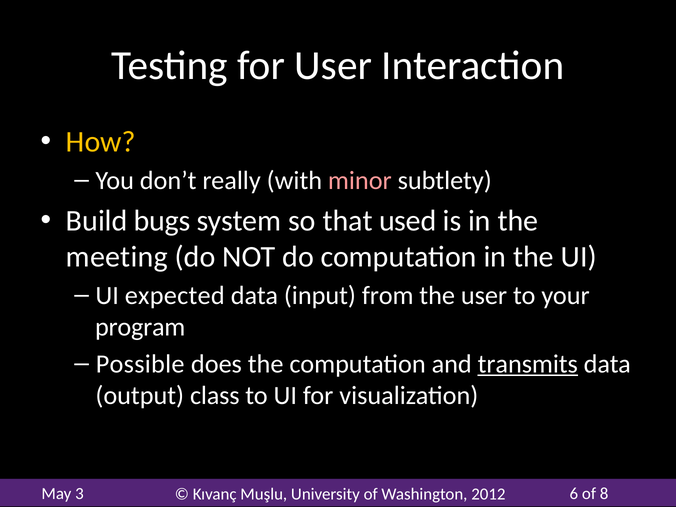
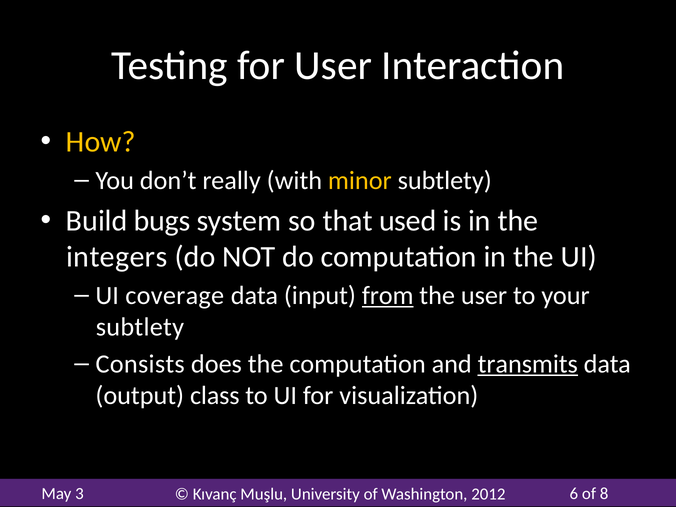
minor colour: pink -> yellow (360, 181)
meeting: meeting -> integers (117, 257)
expected: expected -> coverage (175, 296)
from underline: none -> present (388, 296)
program: program -> subtlety (140, 327)
Possible: Possible -> Consists (140, 364)
